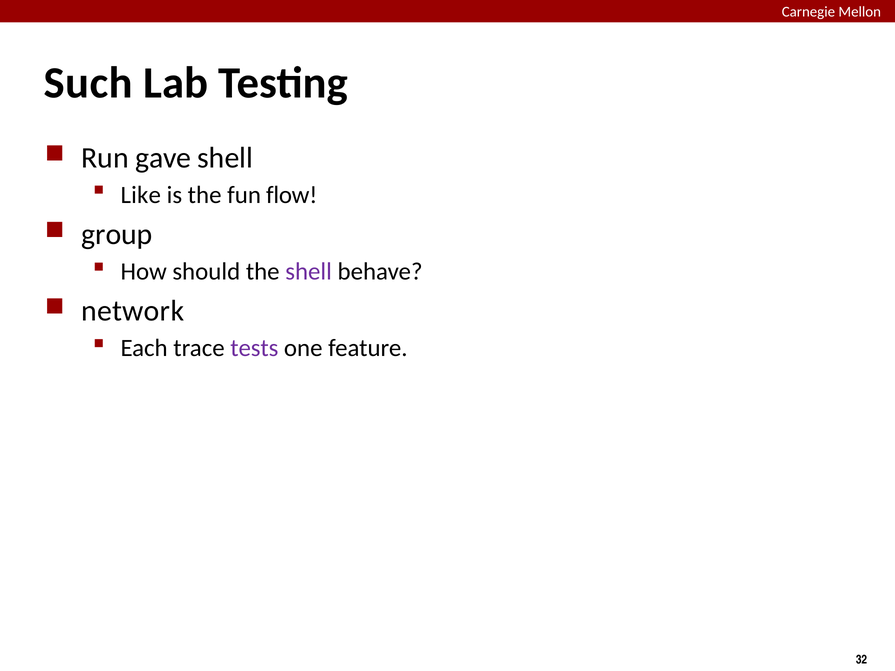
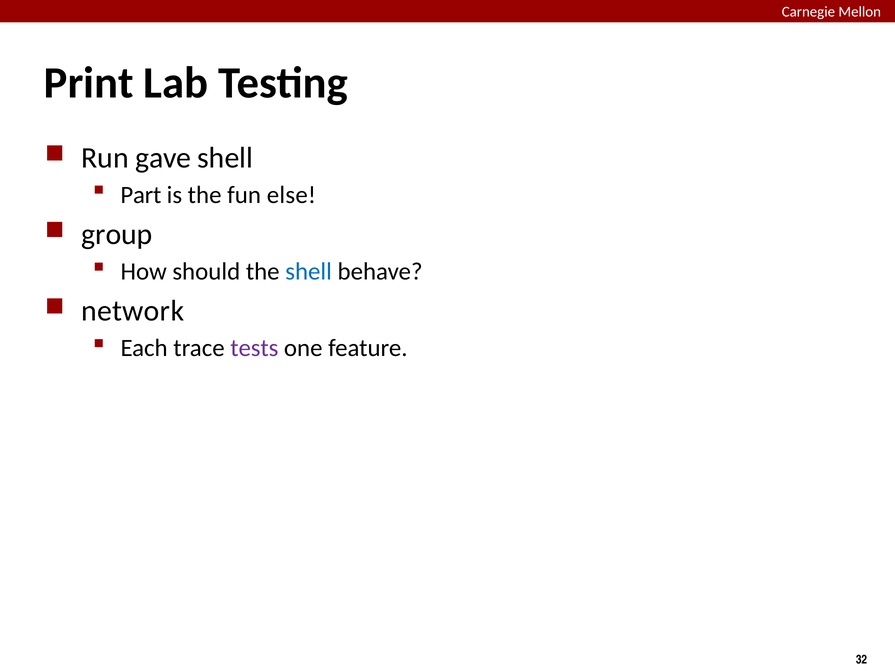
Such: Such -> Print (89, 83)
Like: Like -> Part (141, 195)
flow: flow -> else (291, 195)
shell colour: purple -> blue (309, 272)
